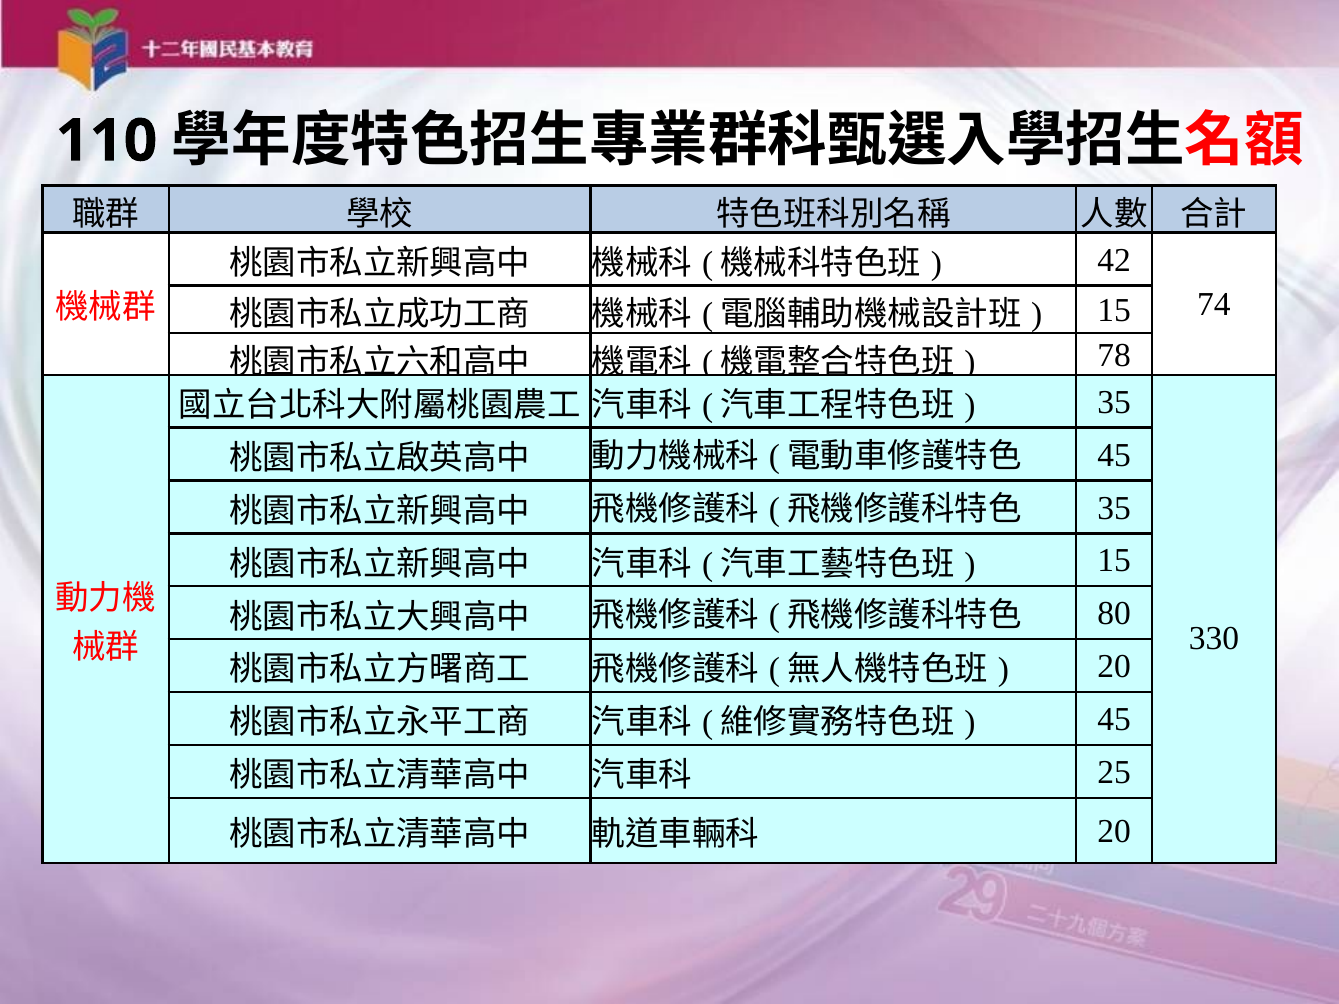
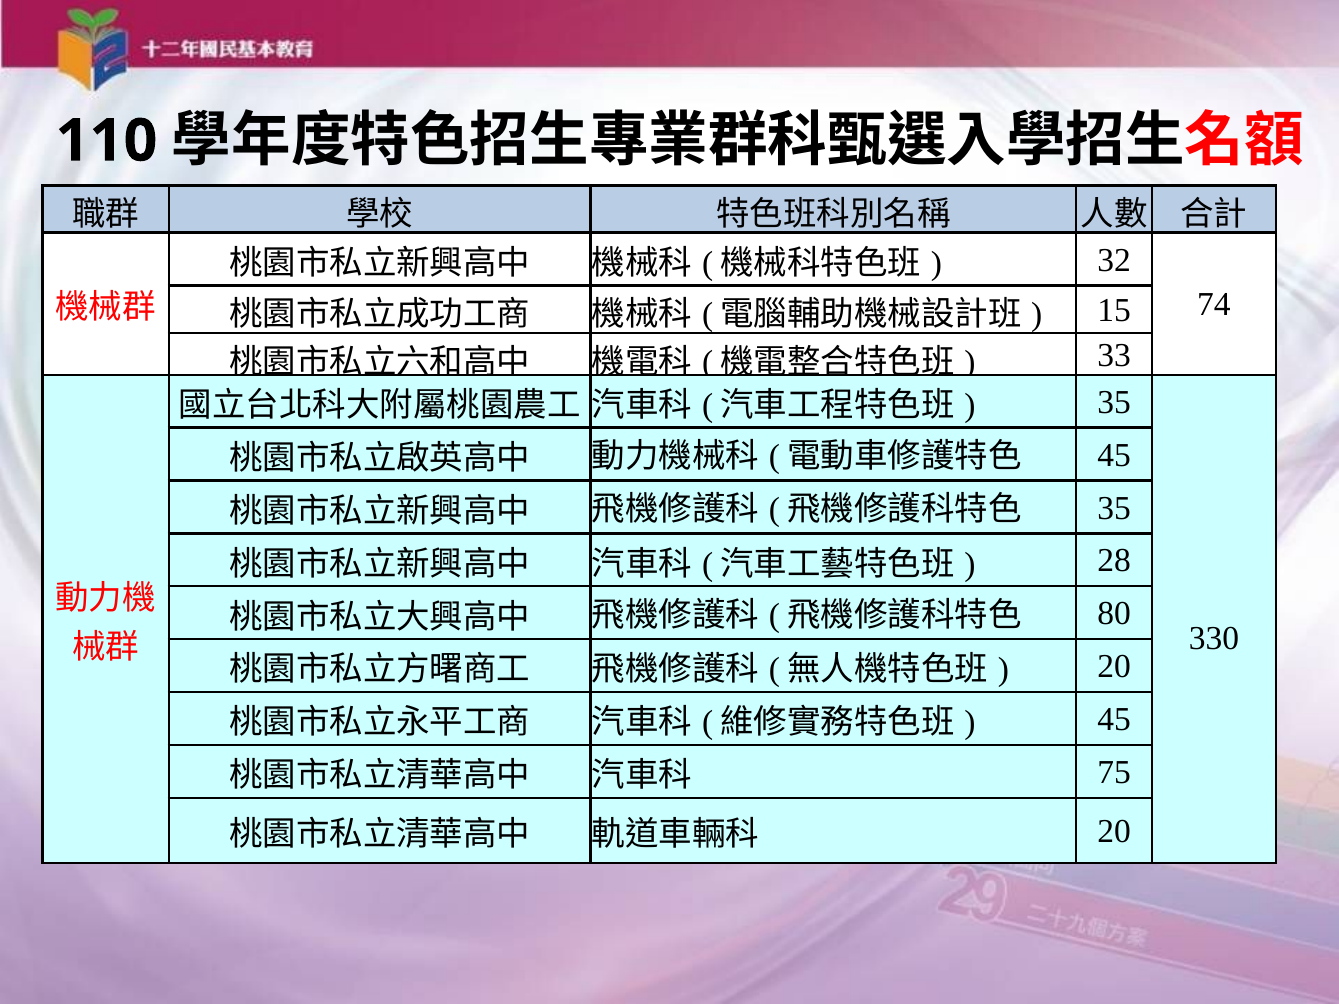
42: 42 -> 32 (1114, 260)
78: 78 -> 33 (1114, 355)
15: 15 -> 28 (1114, 561)
25: 25 -> 75 (1114, 772)
